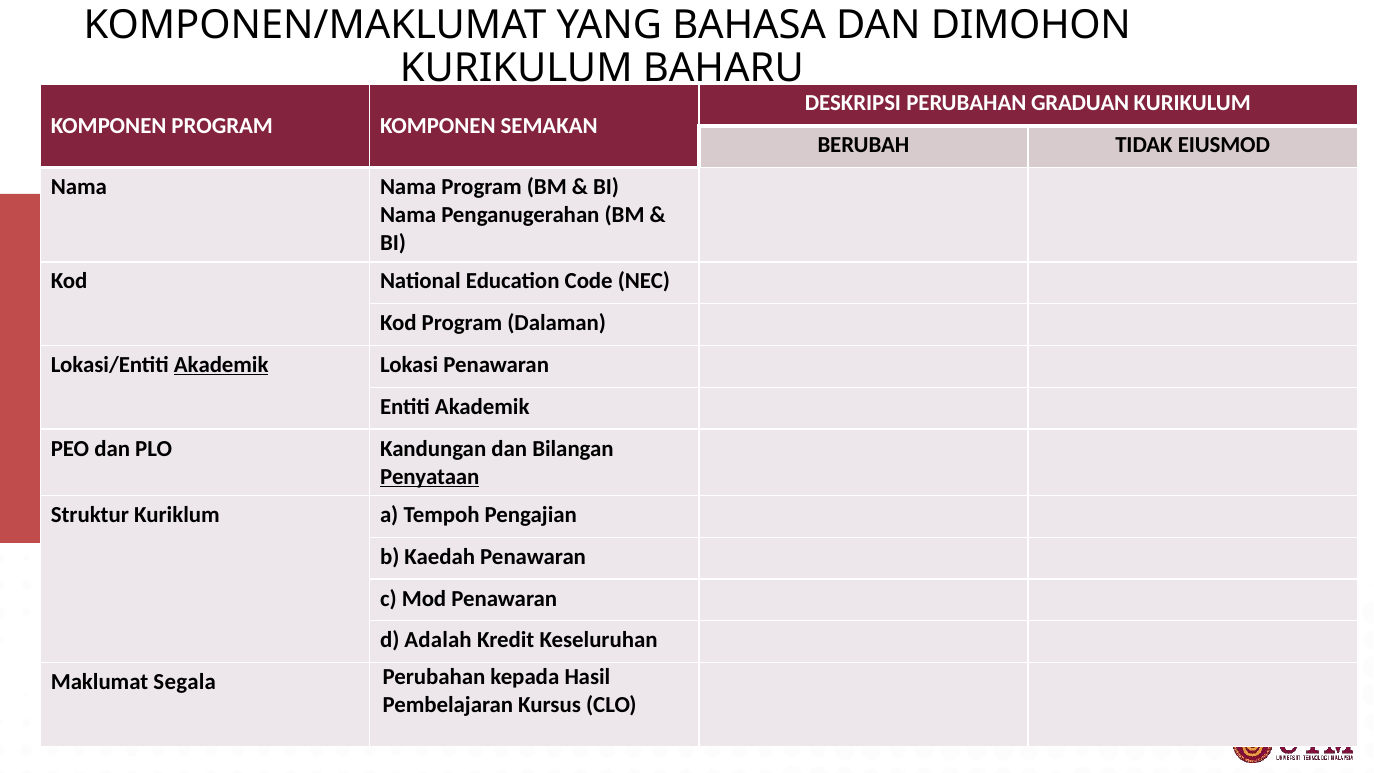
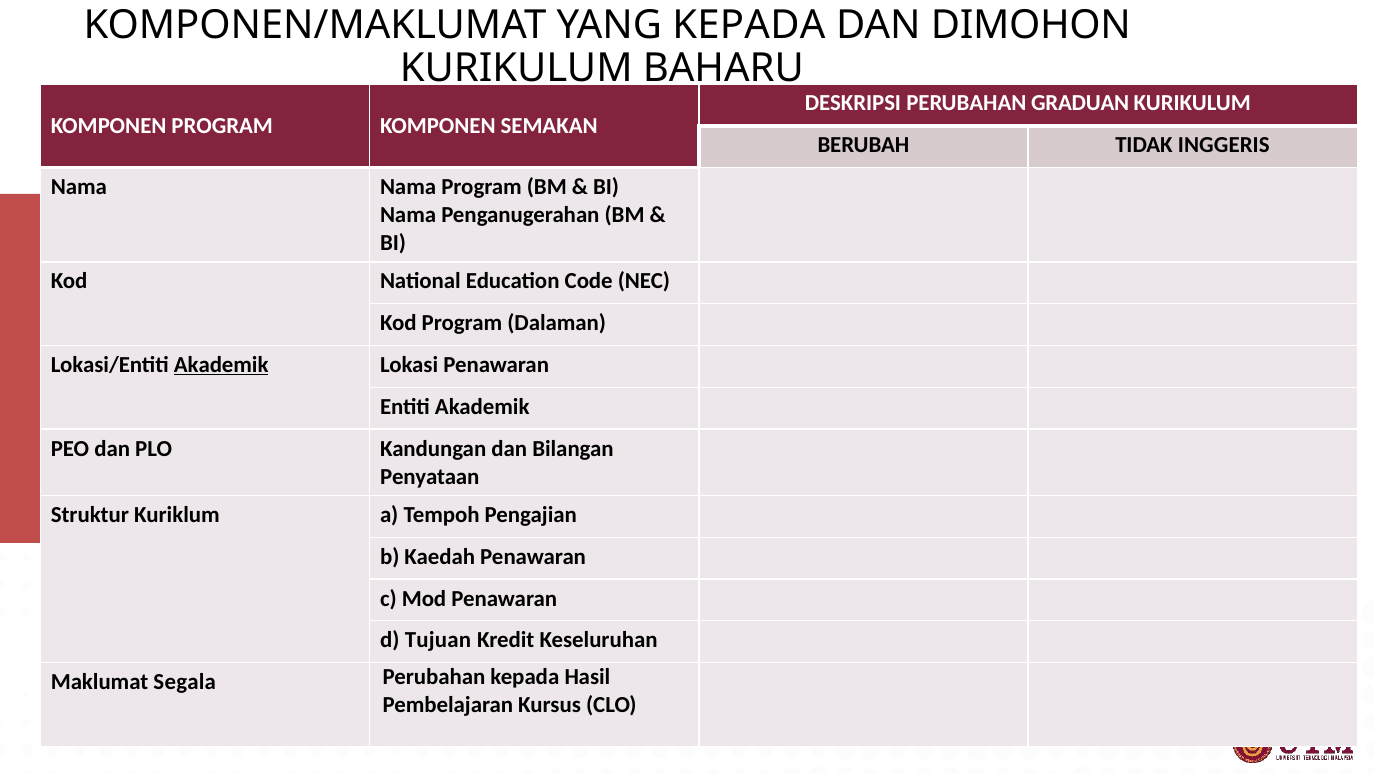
YANG BAHASA: BAHASA -> KEPADA (749, 25)
EIUSMOD: EIUSMOD -> INGGERIS (1224, 145)
Penyataan underline: present -> none (430, 476)
Adalah: Adalah -> Tujuan (438, 640)
